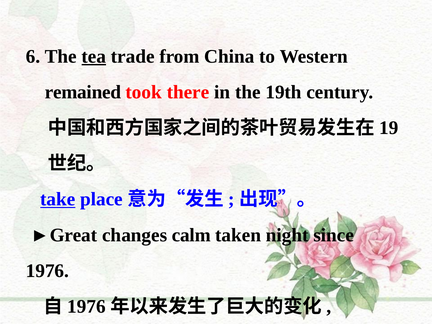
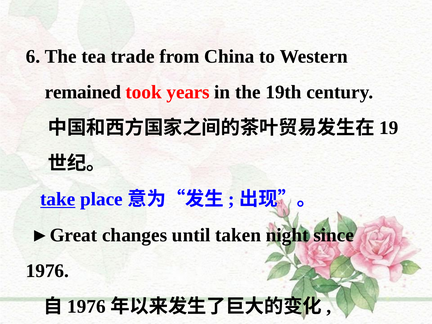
tea underline: present -> none (94, 56)
there: there -> years (188, 92)
calm: calm -> until (191, 235)
